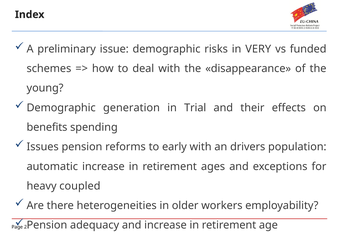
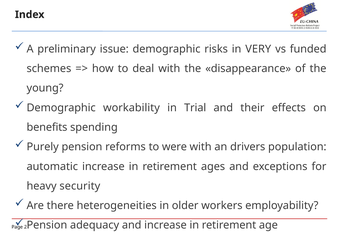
generation: generation -> workability (131, 108)
Issues: Issues -> Purely (43, 147)
early: early -> were (174, 147)
coupled: coupled -> security (80, 186)
